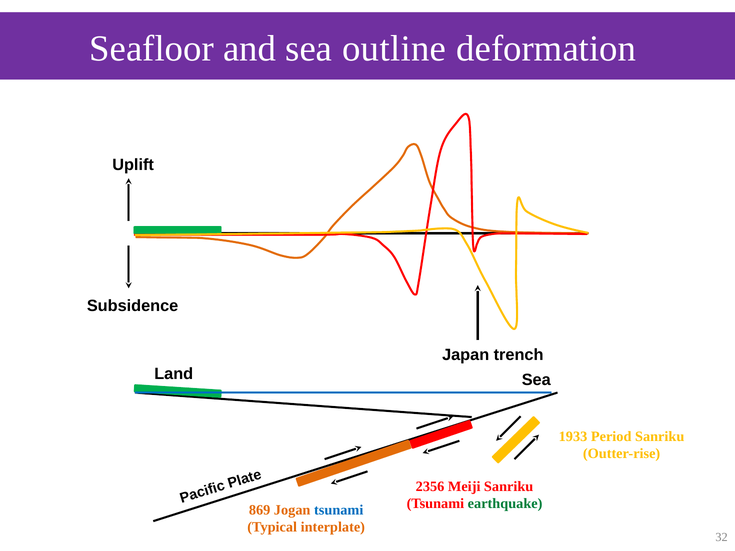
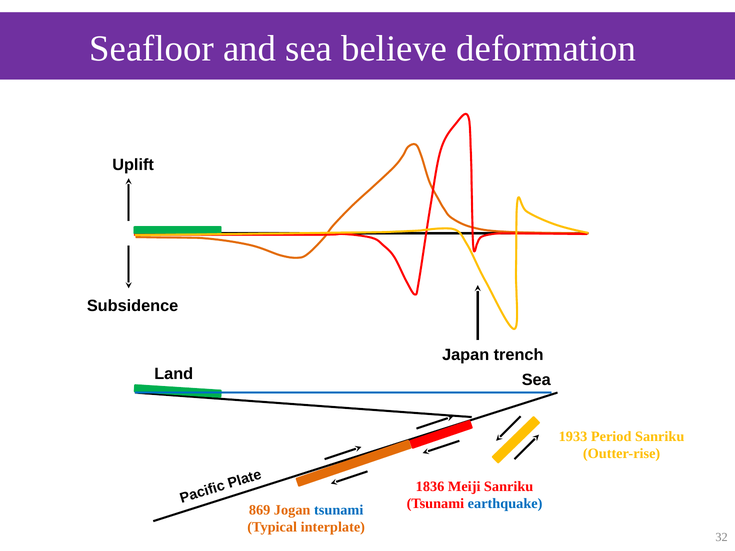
outline: outline -> believe (394, 48)
2356: 2356 -> 1836 (430, 487)
earthquake colour: green -> blue (505, 504)
